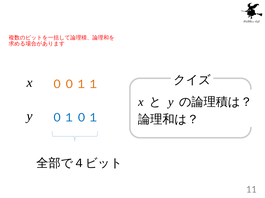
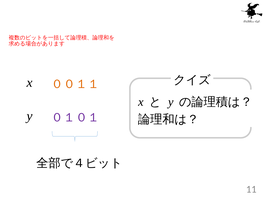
０１０１ colour: blue -> purple (75, 118)
